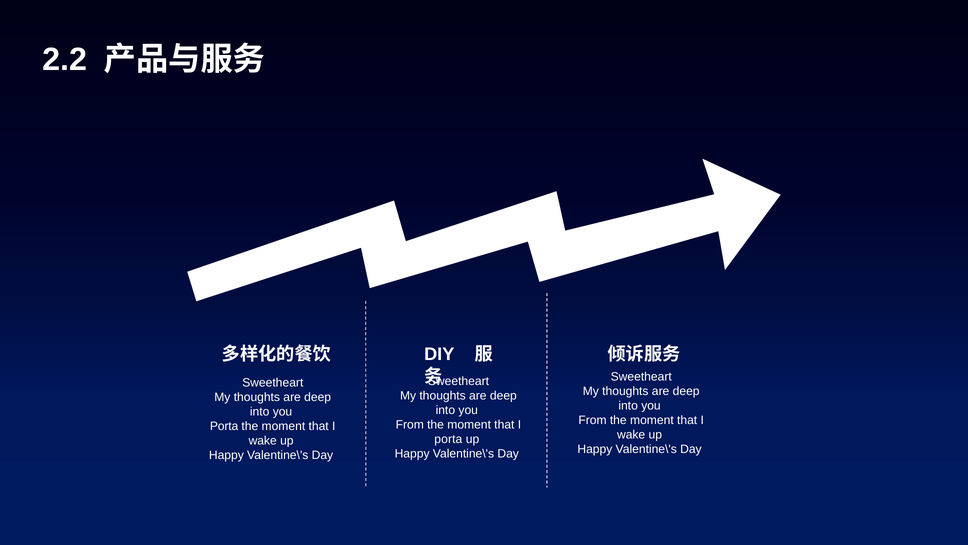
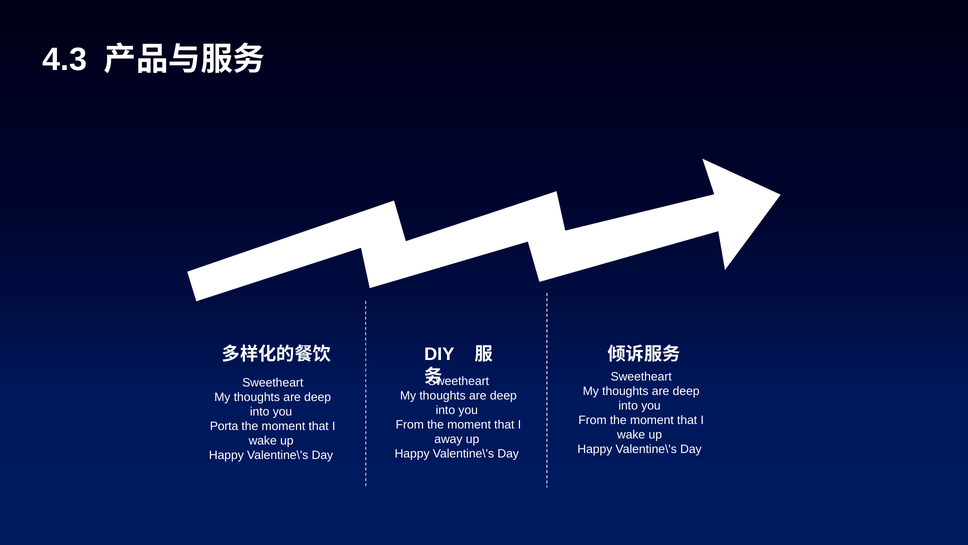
2.2: 2.2 -> 4.3 (65, 59)
porta: porta -> away (448, 439)
